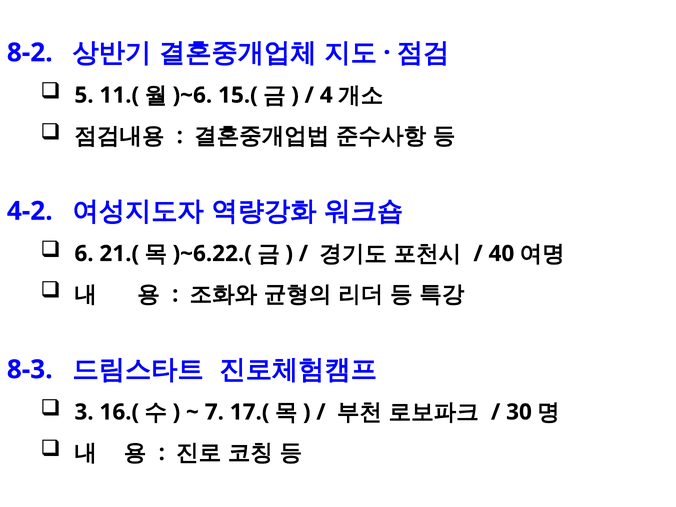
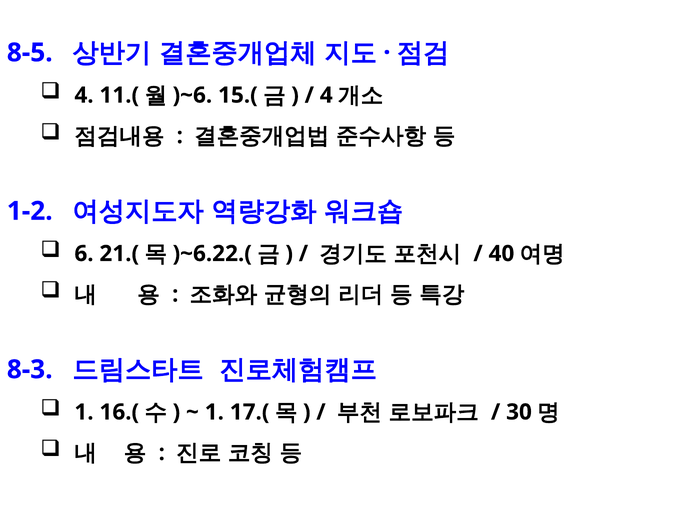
8-2: 8-2 -> 8-5 (30, 53)
5: 5 -> 4 (84, 95)
4-2: 4-2 -> 1-2 (30, 211)
3: 3 -> 1 (84, 412)
7: 7 -> 1 (214, 412)
